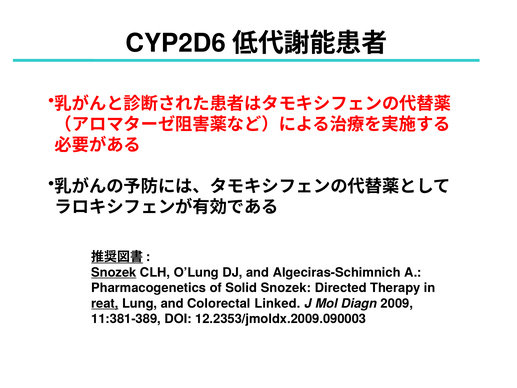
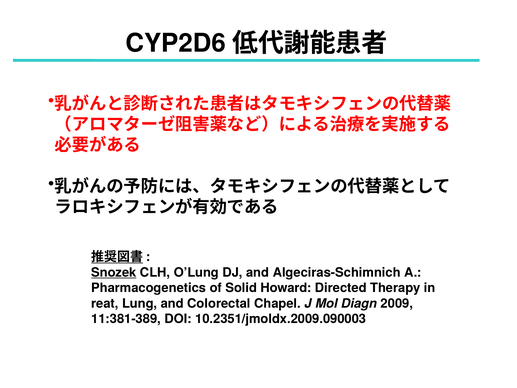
Solid Snozek: Snozek -> Howard (286, 288)
reat underline: present -> none (105, 303)
Linked: Linked -> Chapel (277, 303)
12.2353/jmoldx.2009.090003: 12.2353/jmoldx.2009.090003 -> 10.2351/jmoldx.2009.090003 (281, 319)
